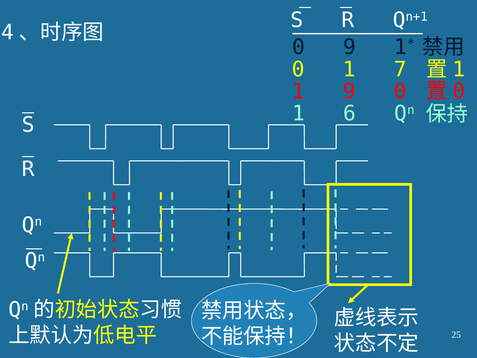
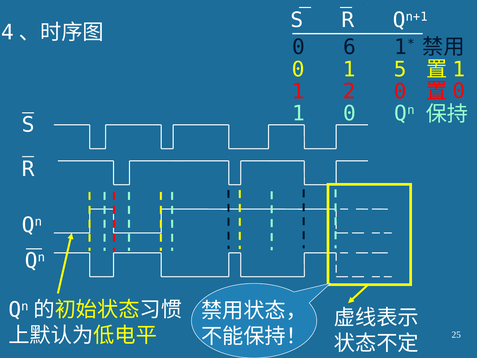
0 9: 9 -> 6 (350, 47)
7: 7 -> 5 (400, 69)
1 9: 9 -> 2 (349, 91)
1 6: 6 -> 0 (350, 113)
